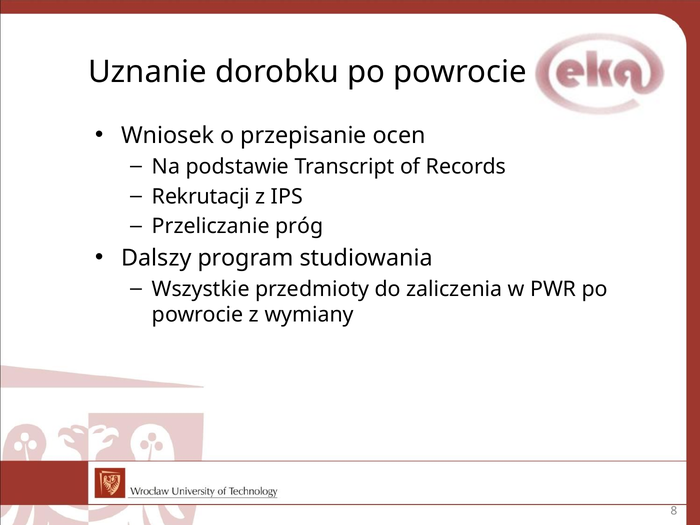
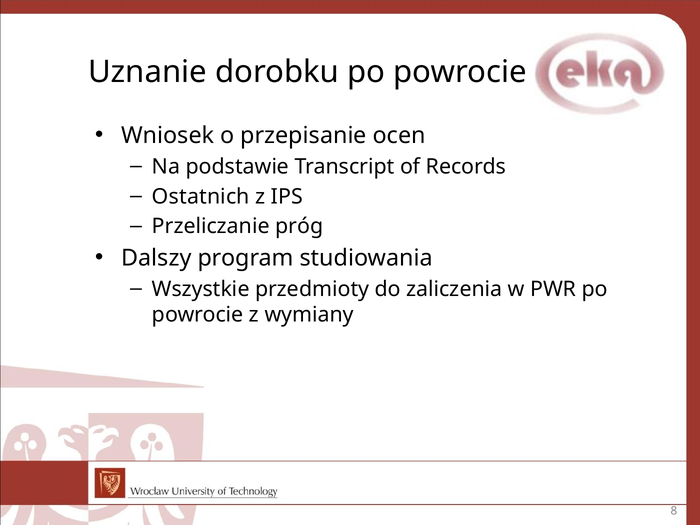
Rekrutacji: Rekrutacji -> Ostatnich (201, 196)
